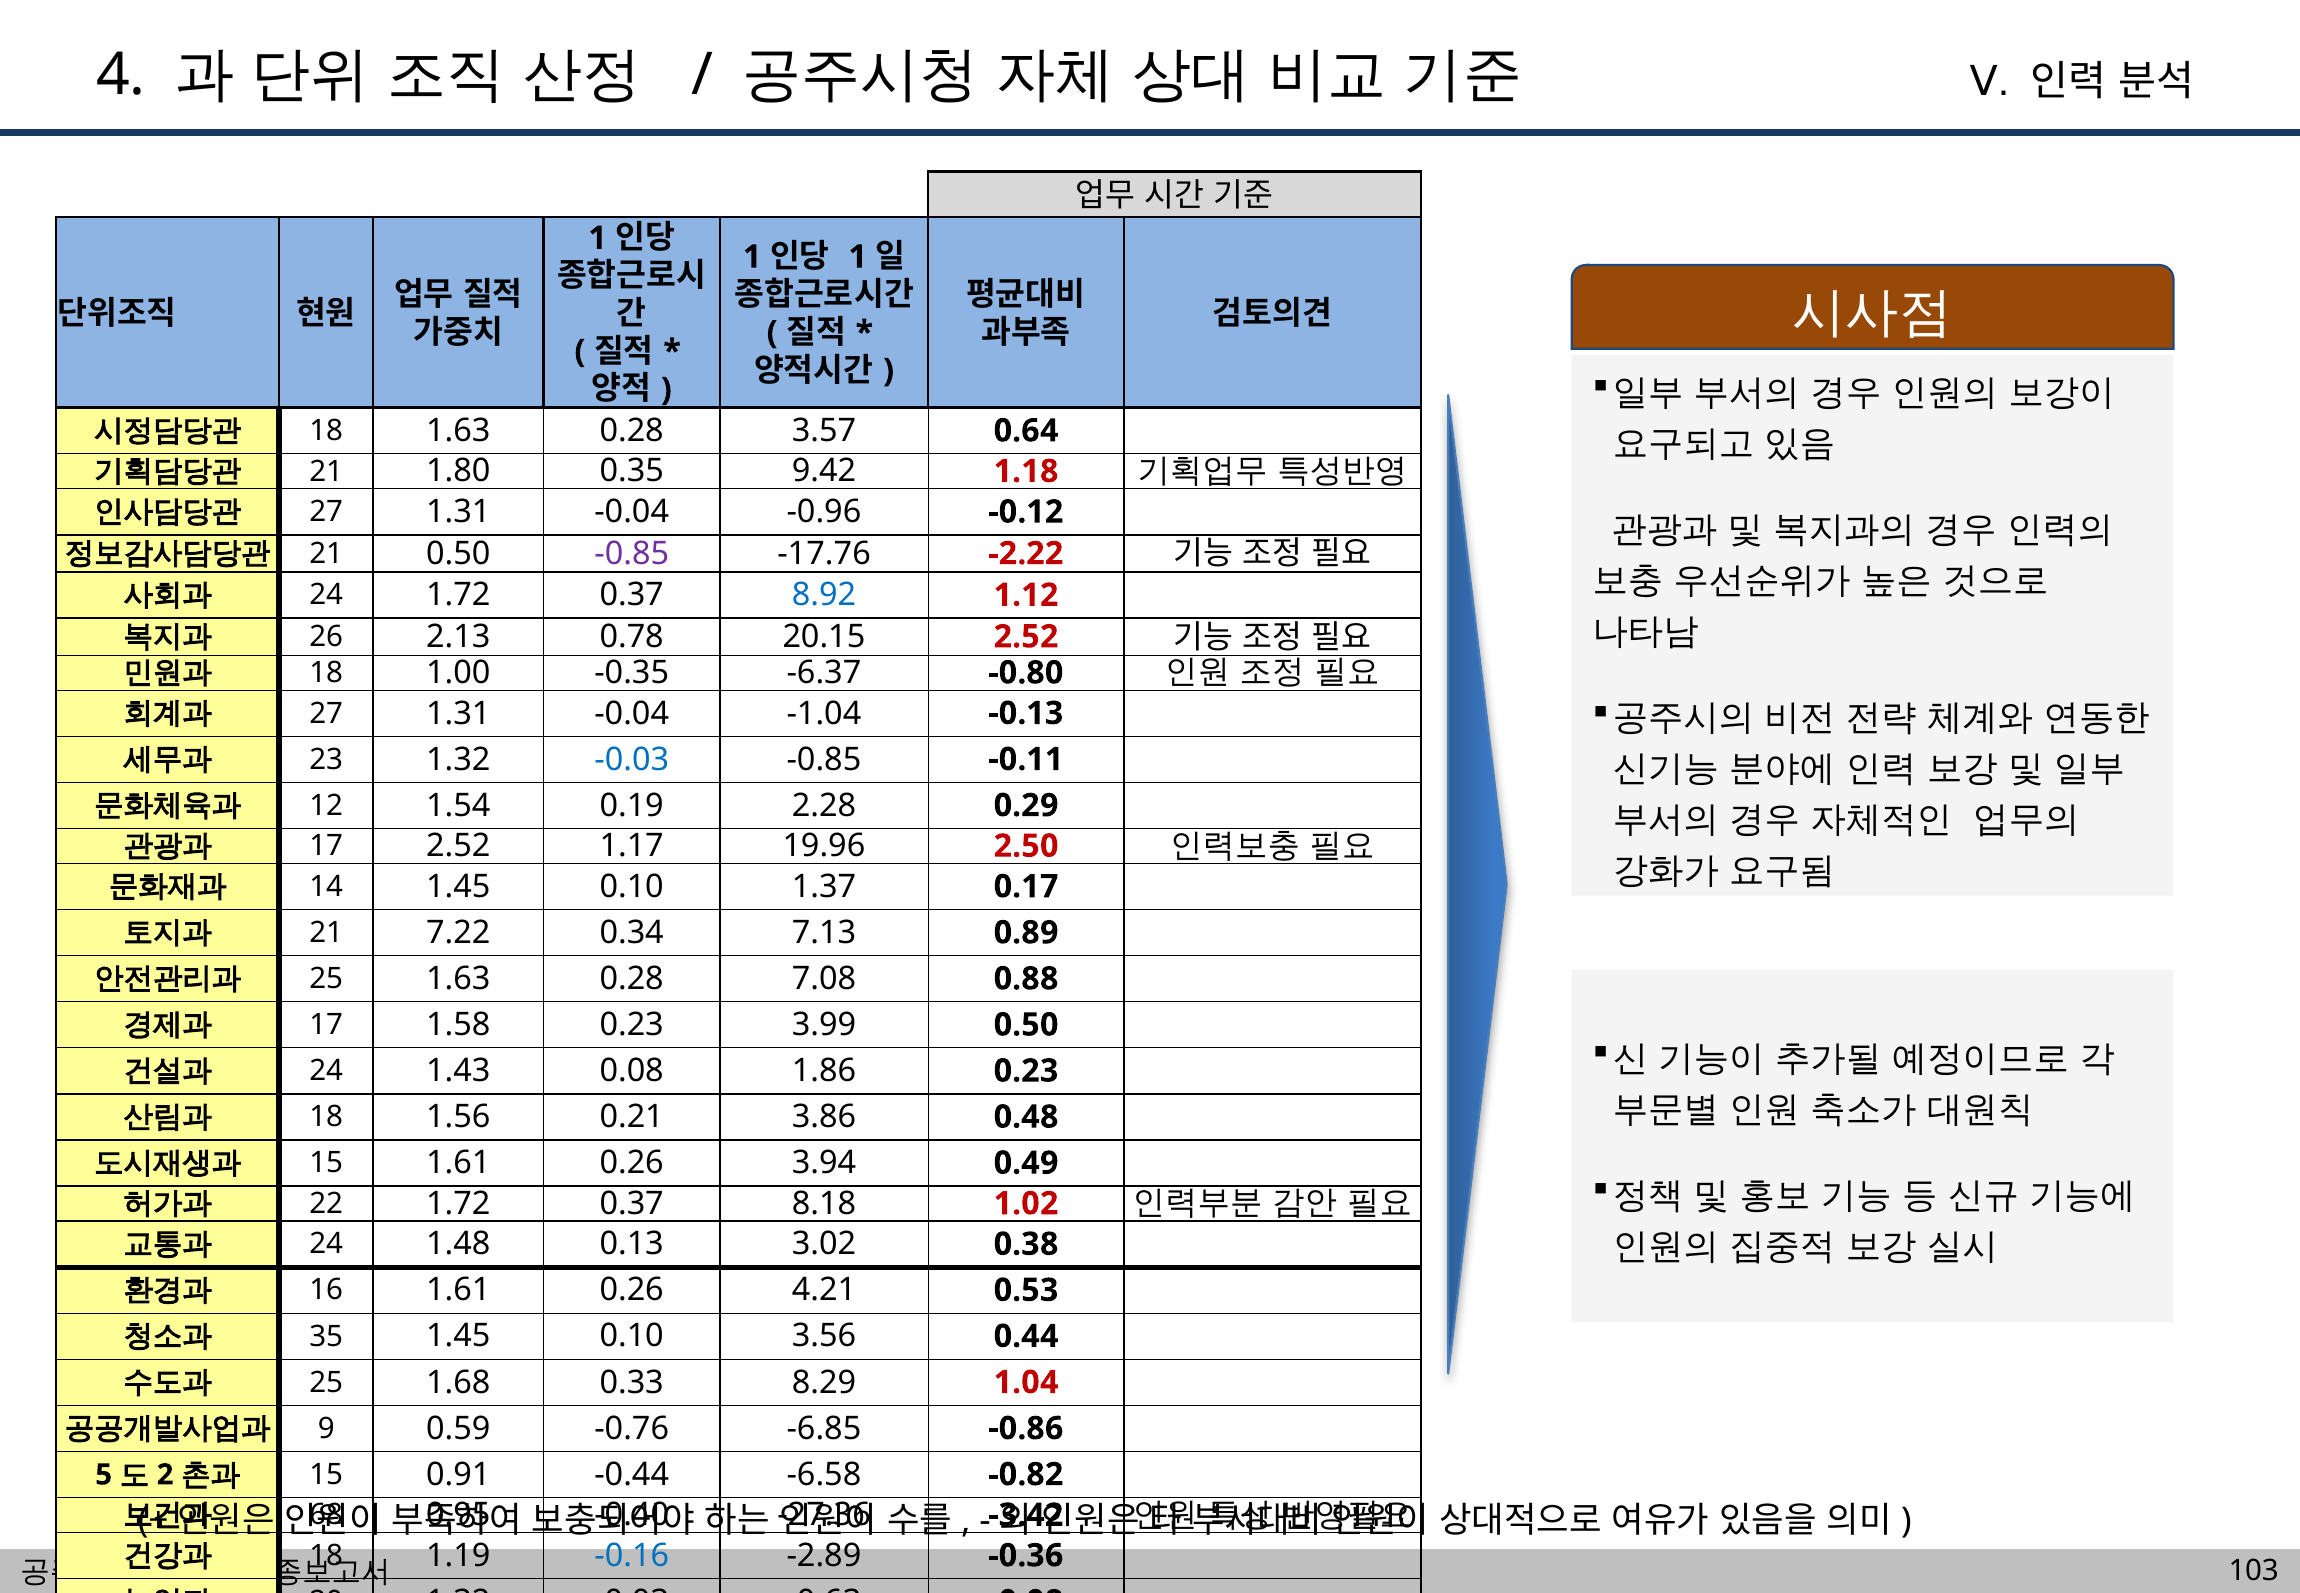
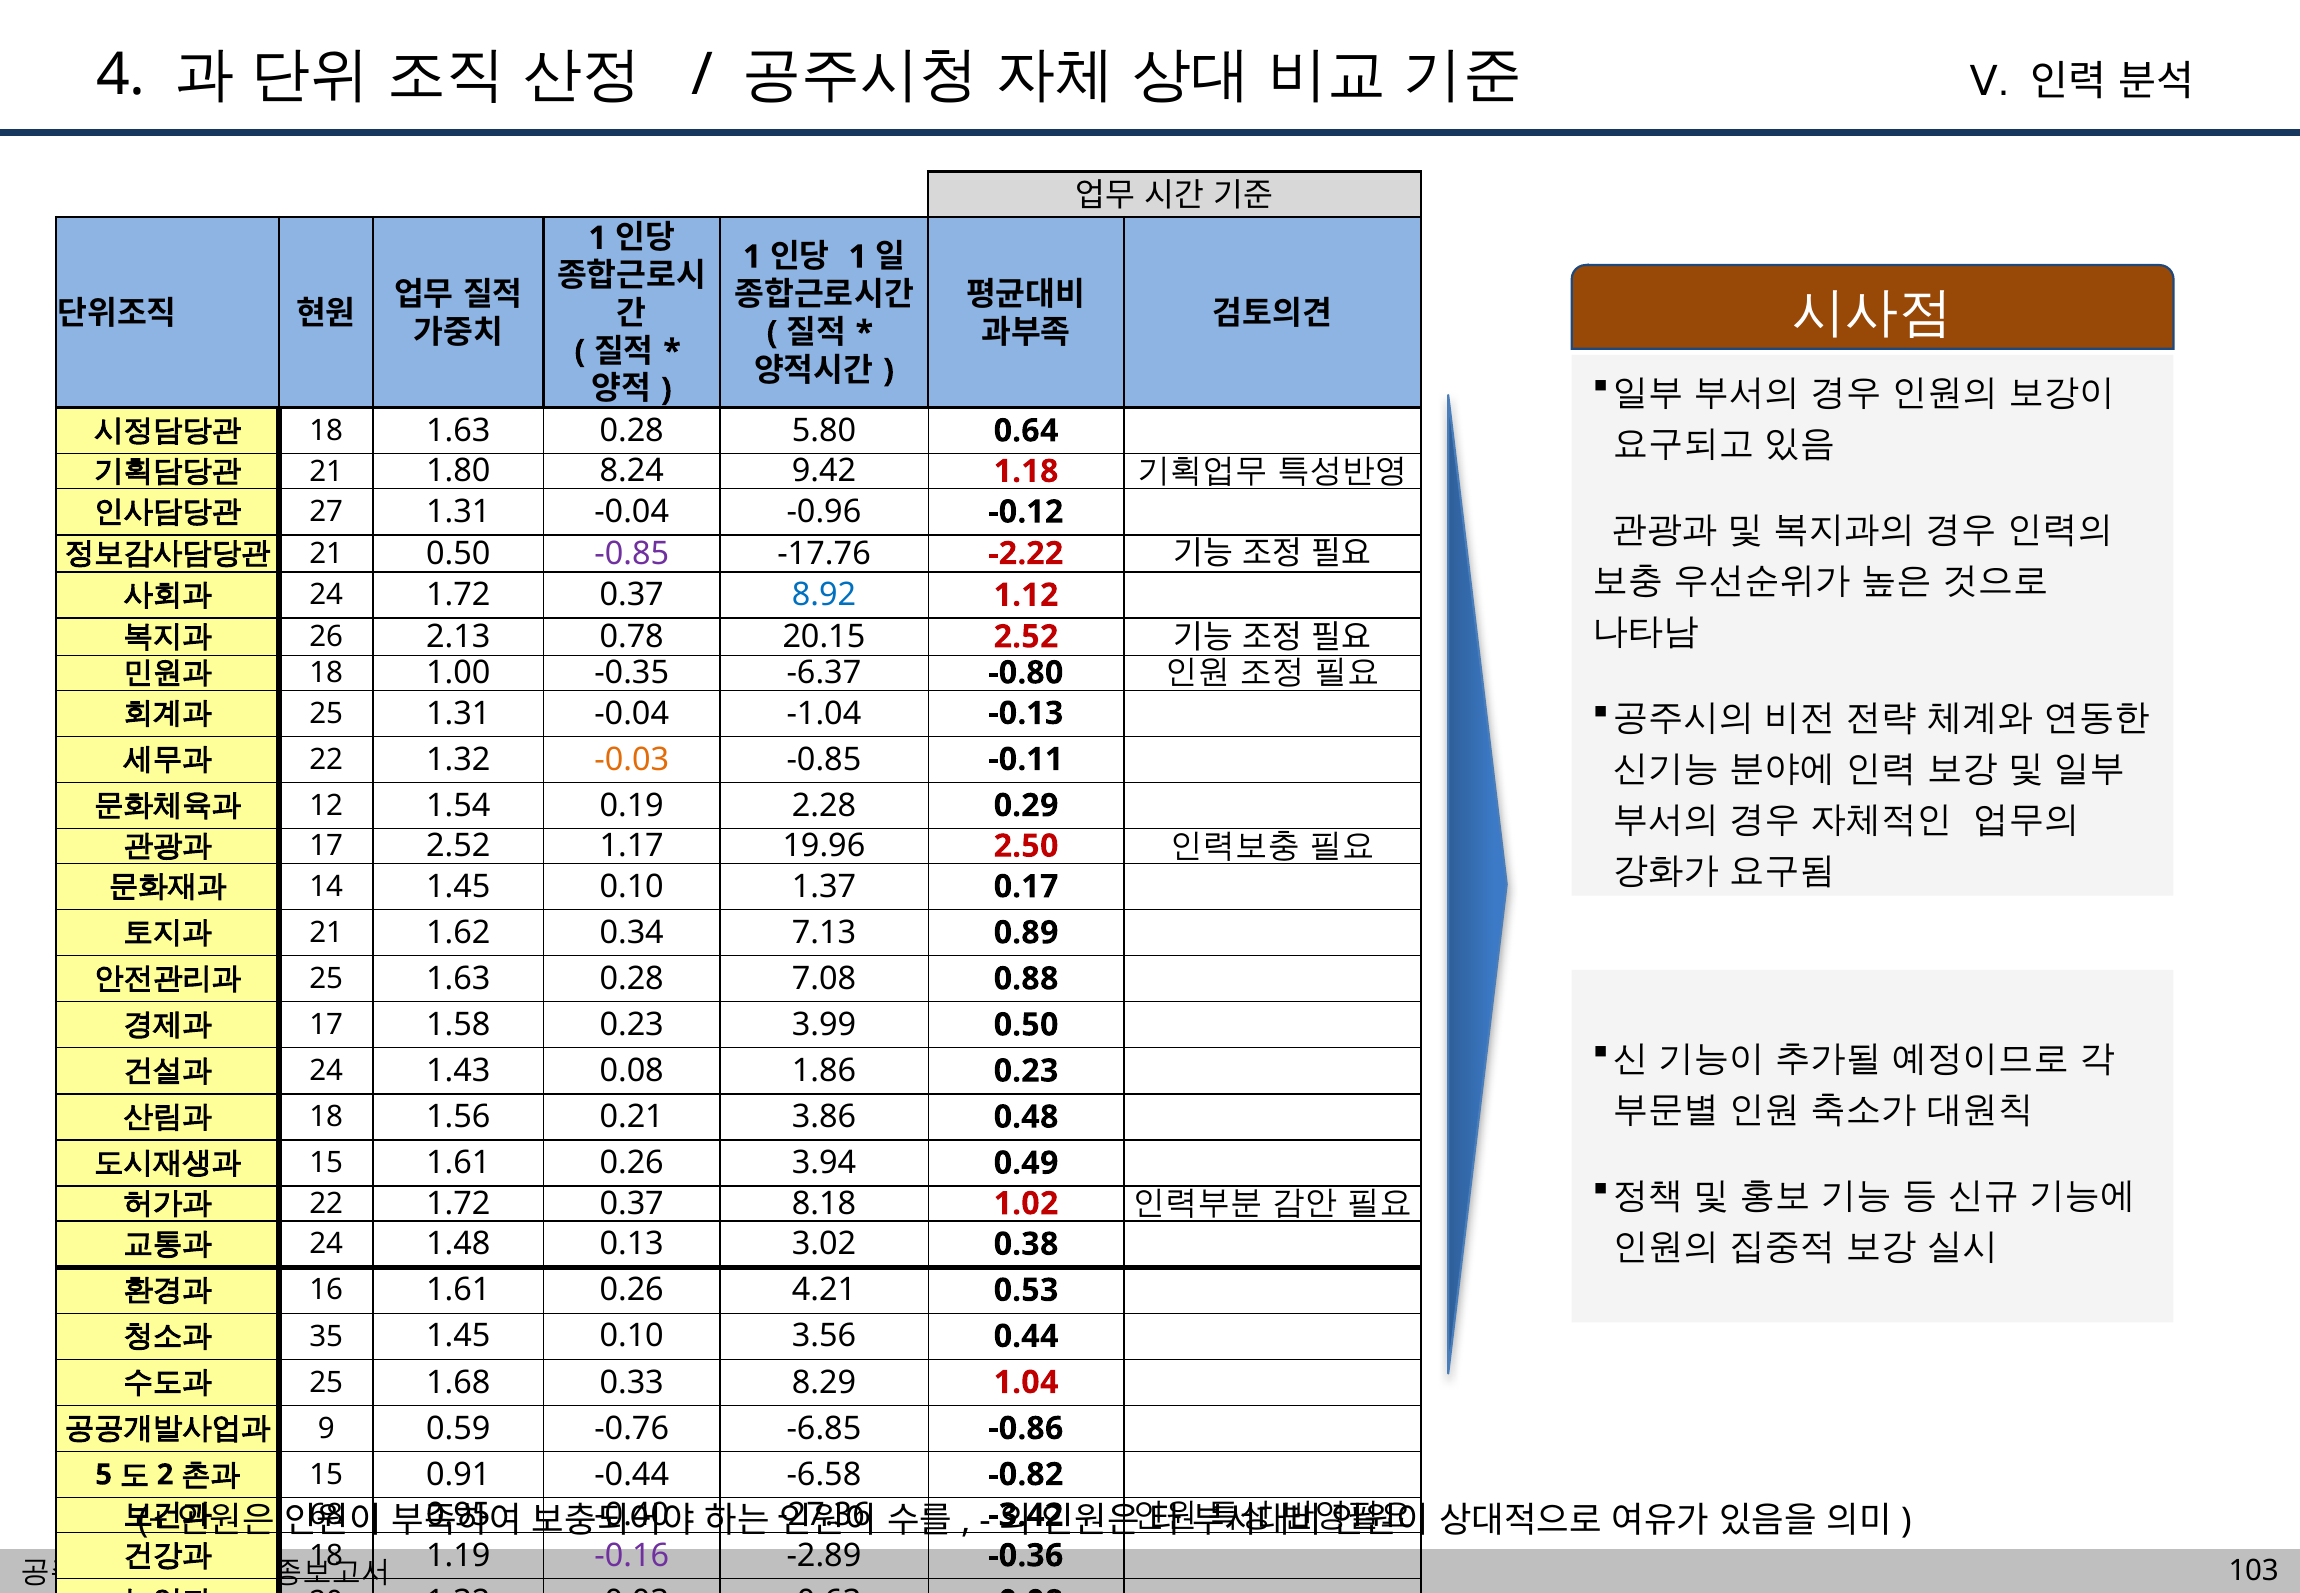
3.57: 3.57 -> 5.80 (824, 431)
0.35: 0.35 -> 8.24 (632, 471)
27: 27 -> 25 (326, 713)
23: 23 -> 22 (326, 759)
-0.03 colour: blue -> orange (632, 759)
7.22: 7.22 -> 1.62 (458, 932)
-0.16 colour: blue -> purple (632, 1555)
